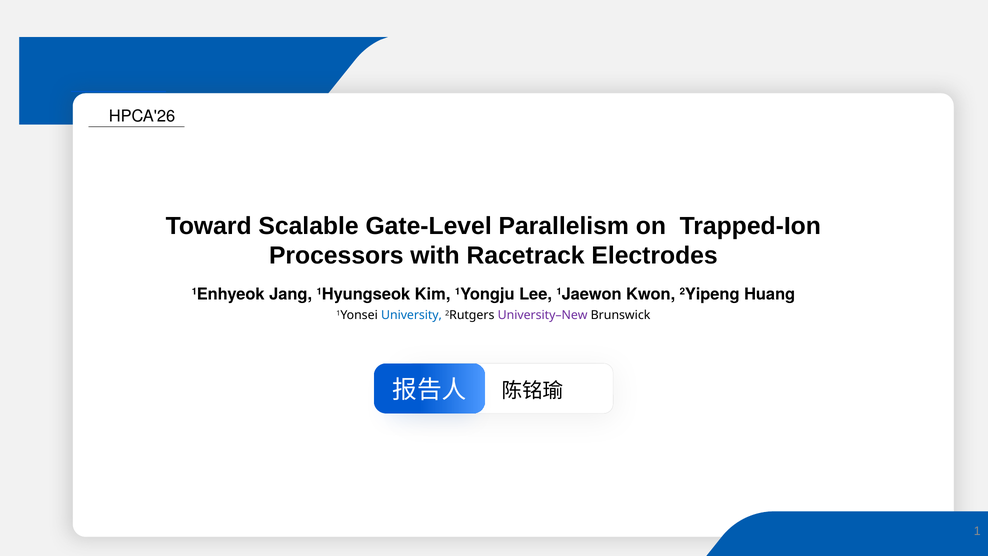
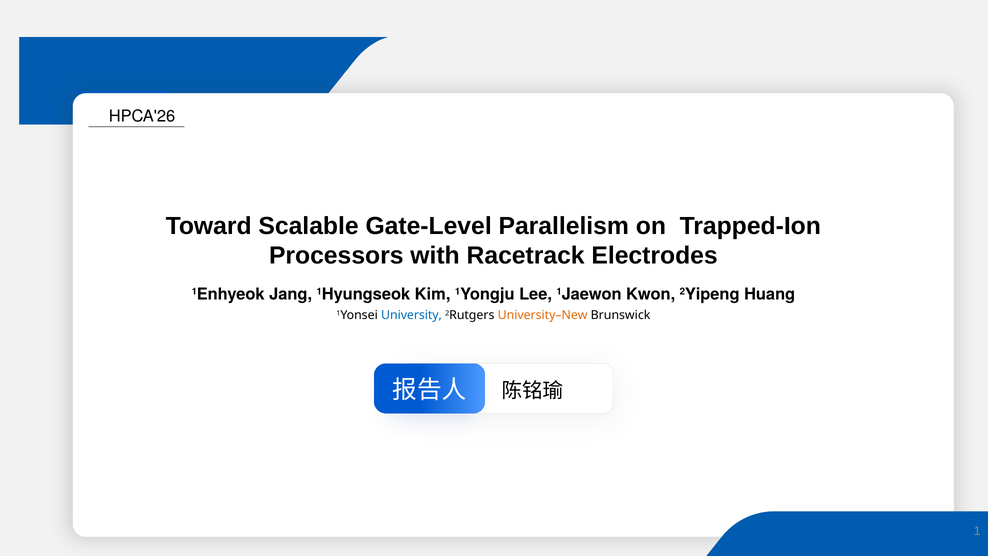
University–New colour: purple -> orange (543, 315)
